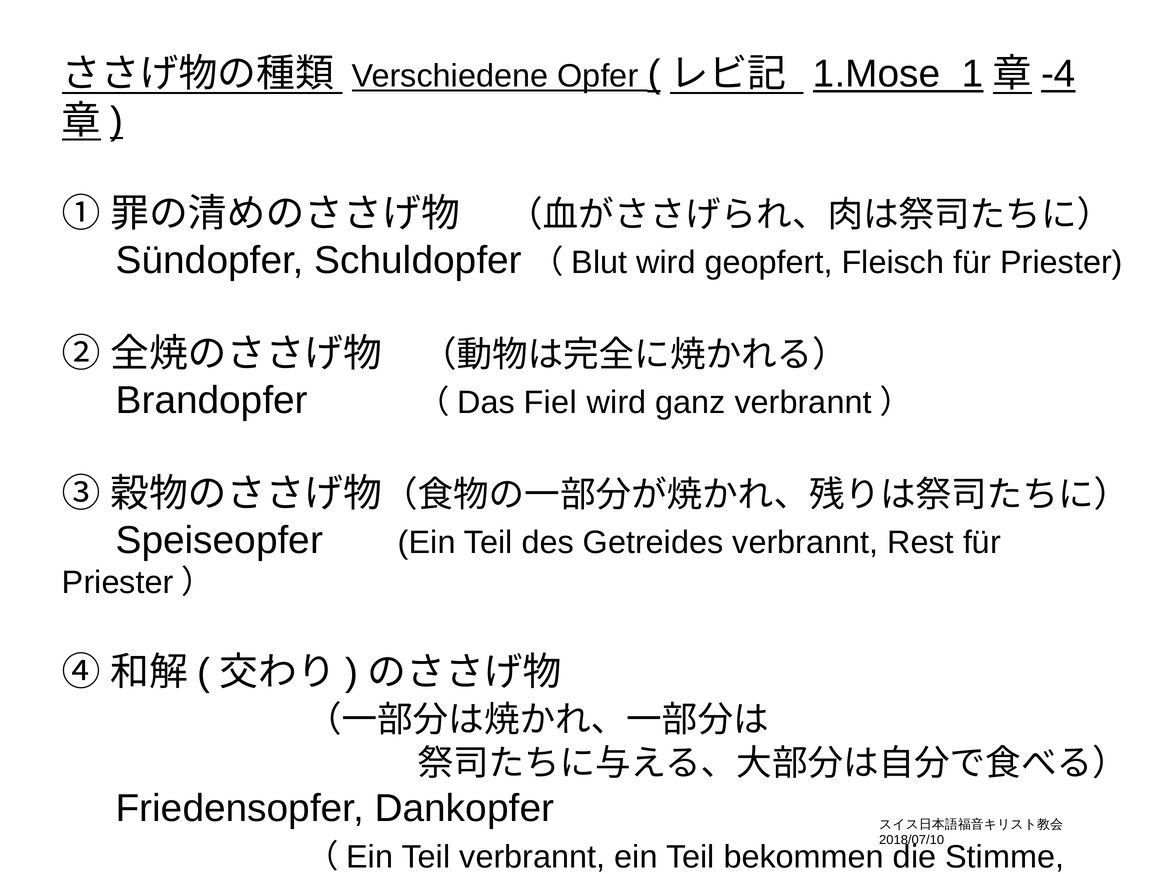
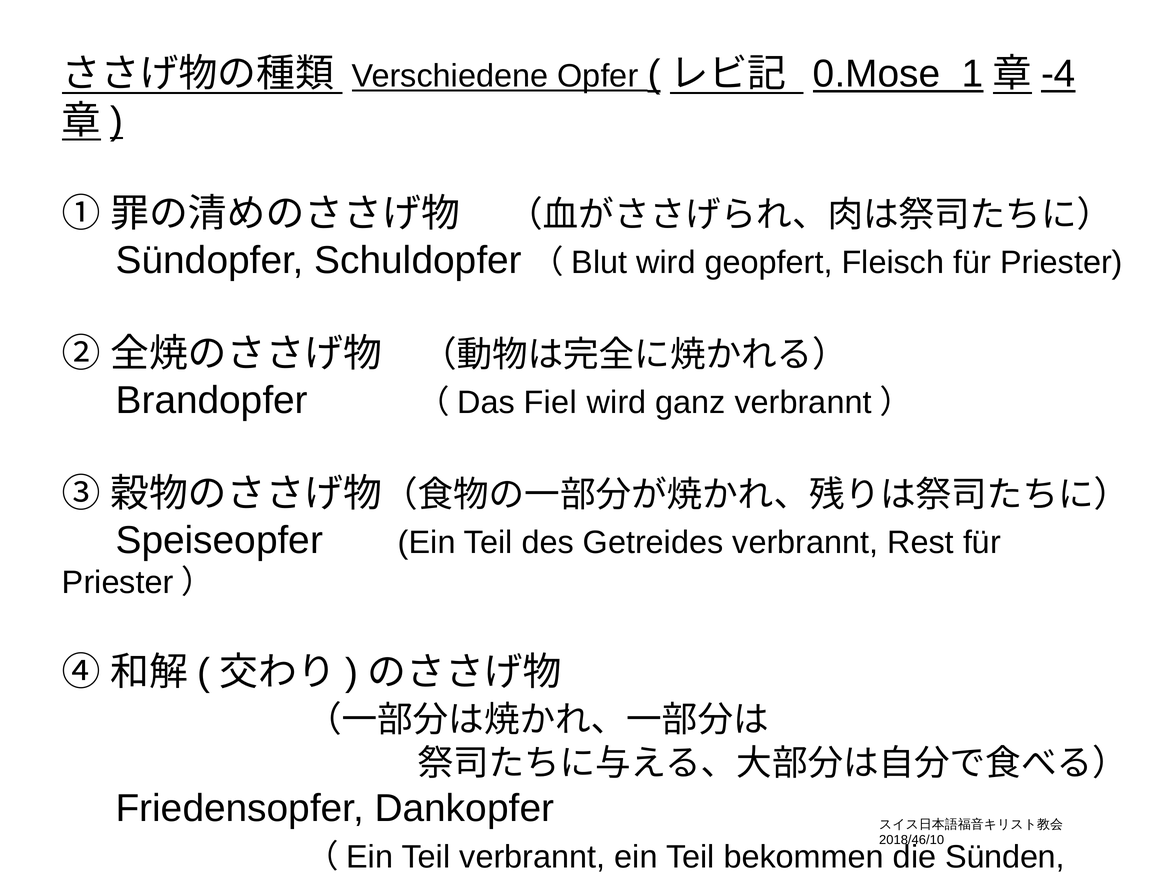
1.Mose: 1.Mose -> 0.Mose (877, 74)
2018/07/10: 2018/07/10 -> 2018/46/10 (912, 840)
Stimme: Stimme -> Sünden (1005, 858)
